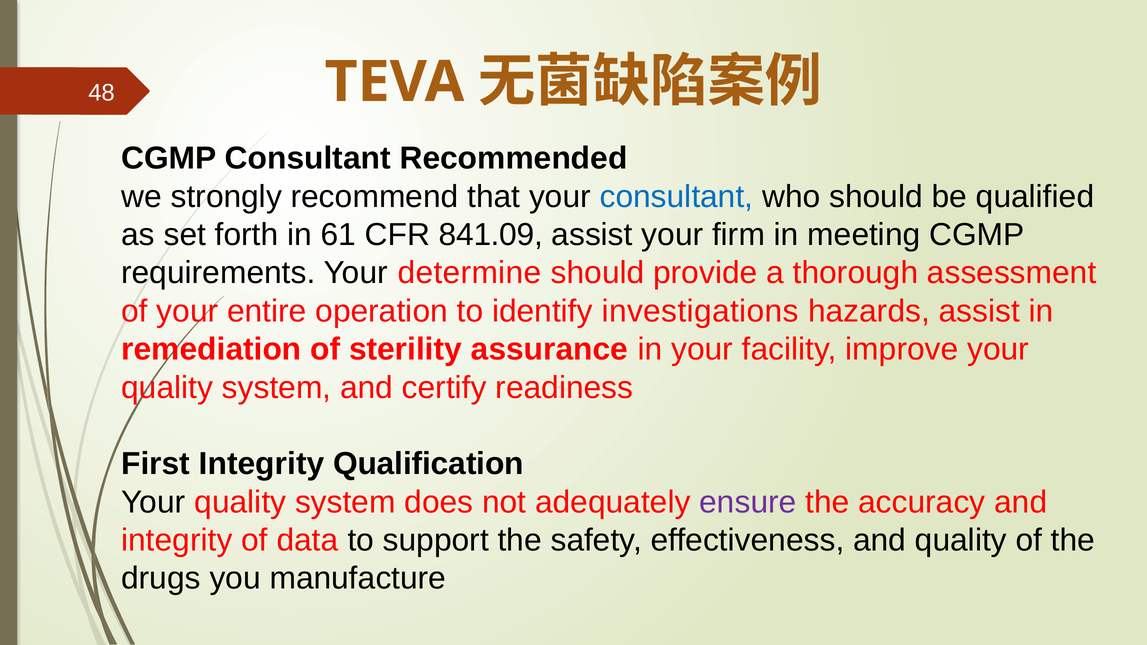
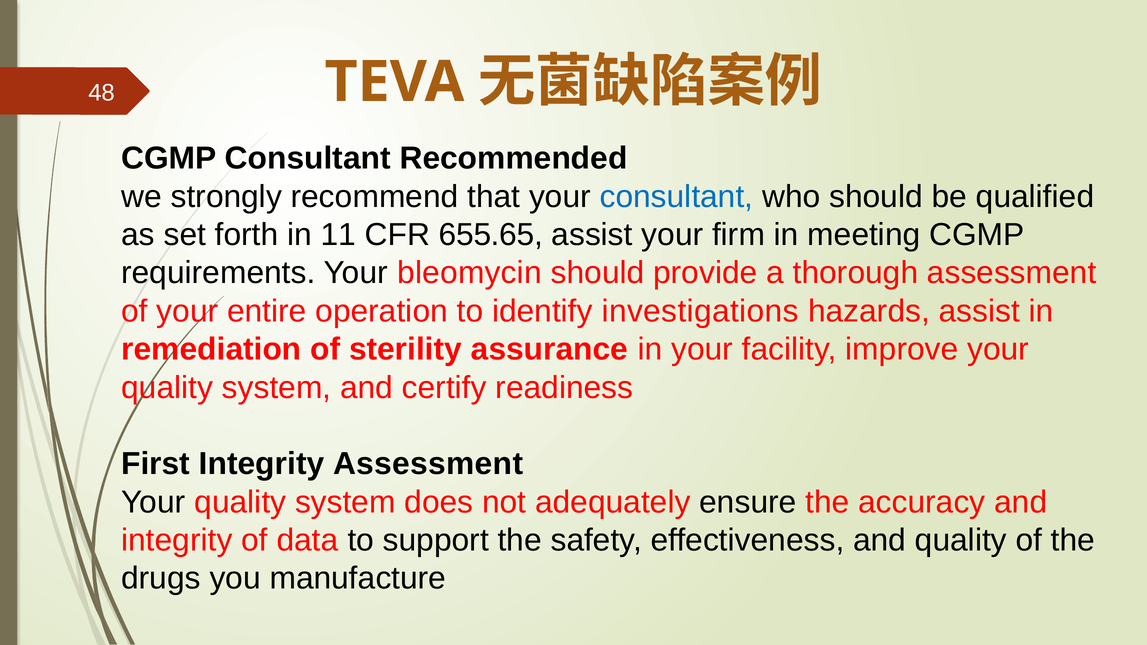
61: 61 -> 11 (338, 235)
841.09: 841.09 -> 655.65 (491, 235)
determine: determine -> bleomycin (470, 273)
Integrity Qualification: Qualification -> Assessment (428, 464)
ensure colour: purple -> black (748, 502)
